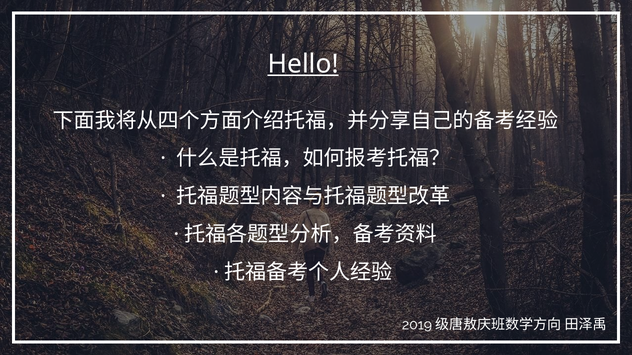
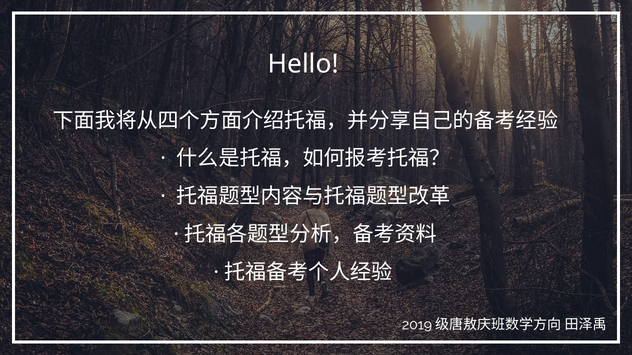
Hello underline: present -> none (303, 64)
